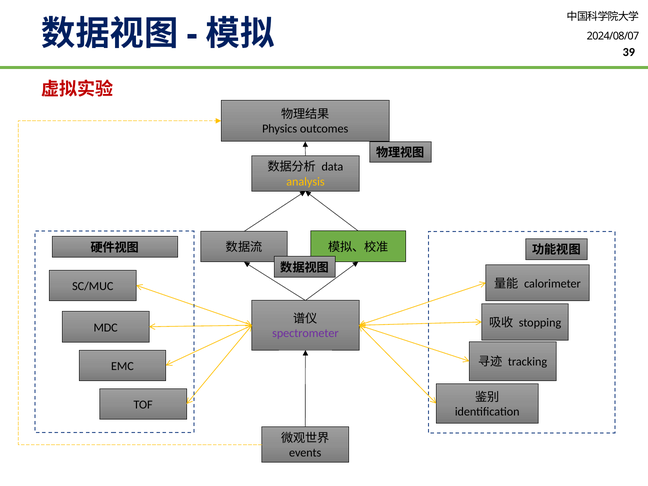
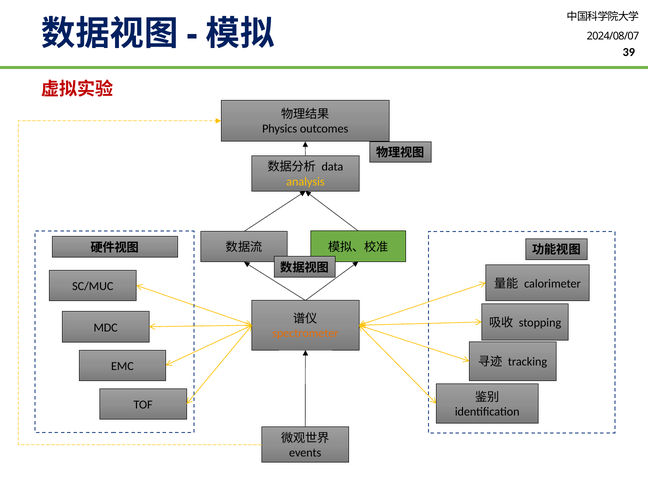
spectrometer colour: purple -> orange (305, 333)
